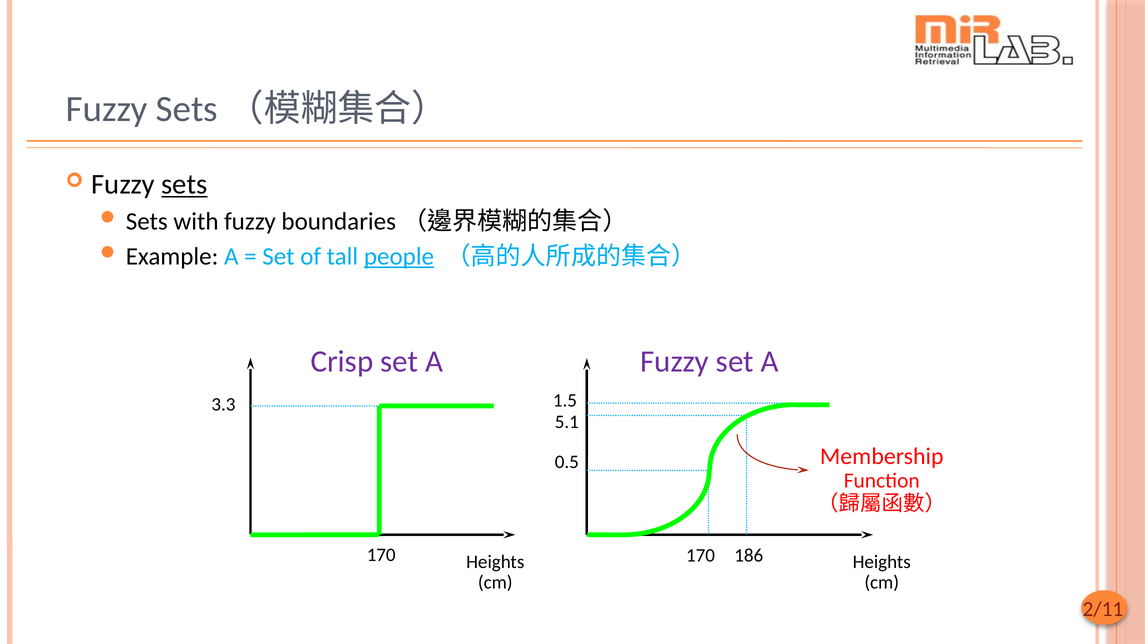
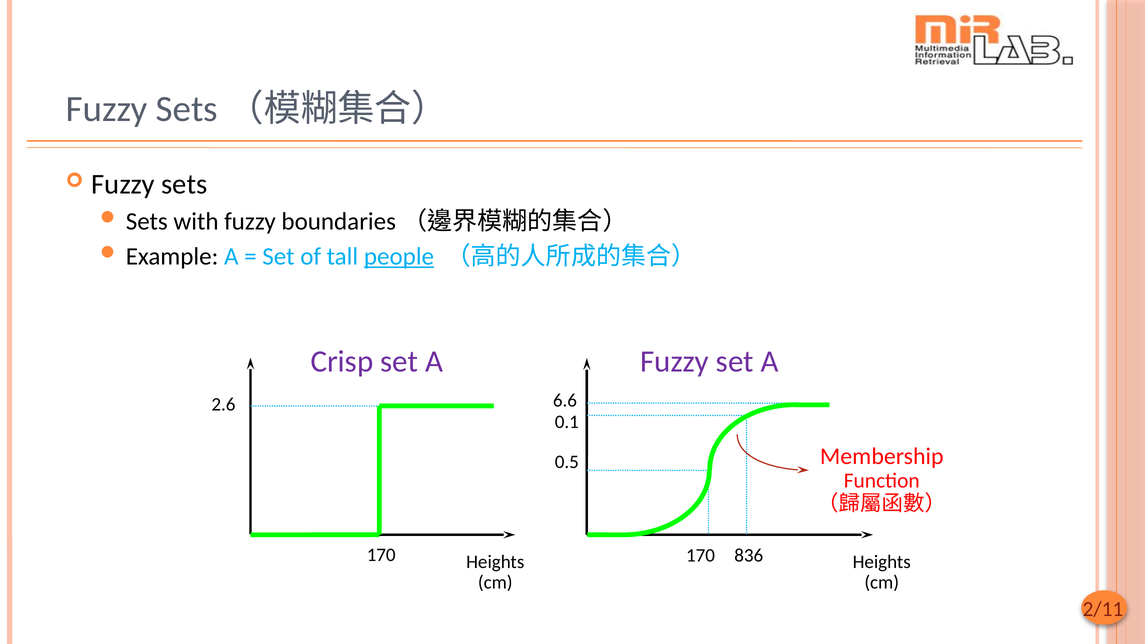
sets underline: present -> none (184, 184)
1.5: 1.5 -> 6.6 (565, 400)
3.3: 3.3 -> 2.6 (223, 405)
5.1: 5.1 -> 0.1 (567, 422)
186: 186 -> 836 (749, 555)
